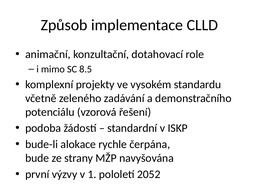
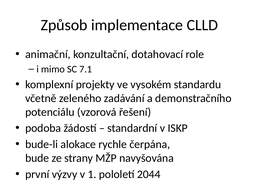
8.5: 8.5 -> 7.1 (86, 69)
2052: 2052 -> 2044 (149, 174)
